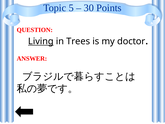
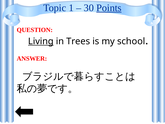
5: 5 -> 1 (71, 8)
Points underline: none -> present (109, 8)
doctor: doctor -> school (131, 41)
